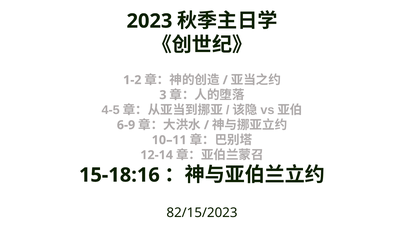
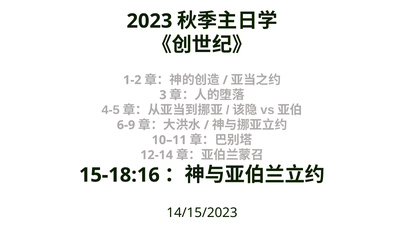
82/15/2023: 82/15/2023 -> 14/15/2023 (202, 213)
